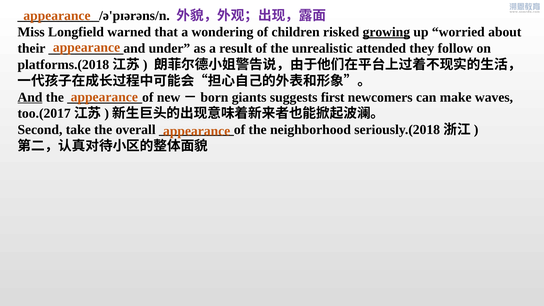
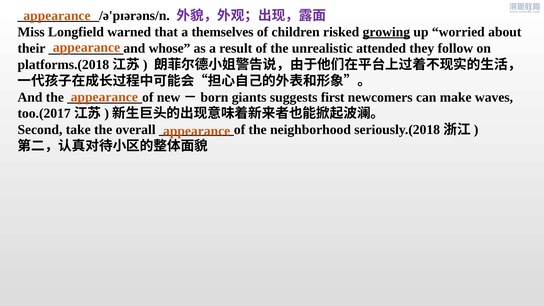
wondering: wondering -> themselves (223, 32)
under: under -> whose (170, 48)
And underline: present -> none (30, 97)
